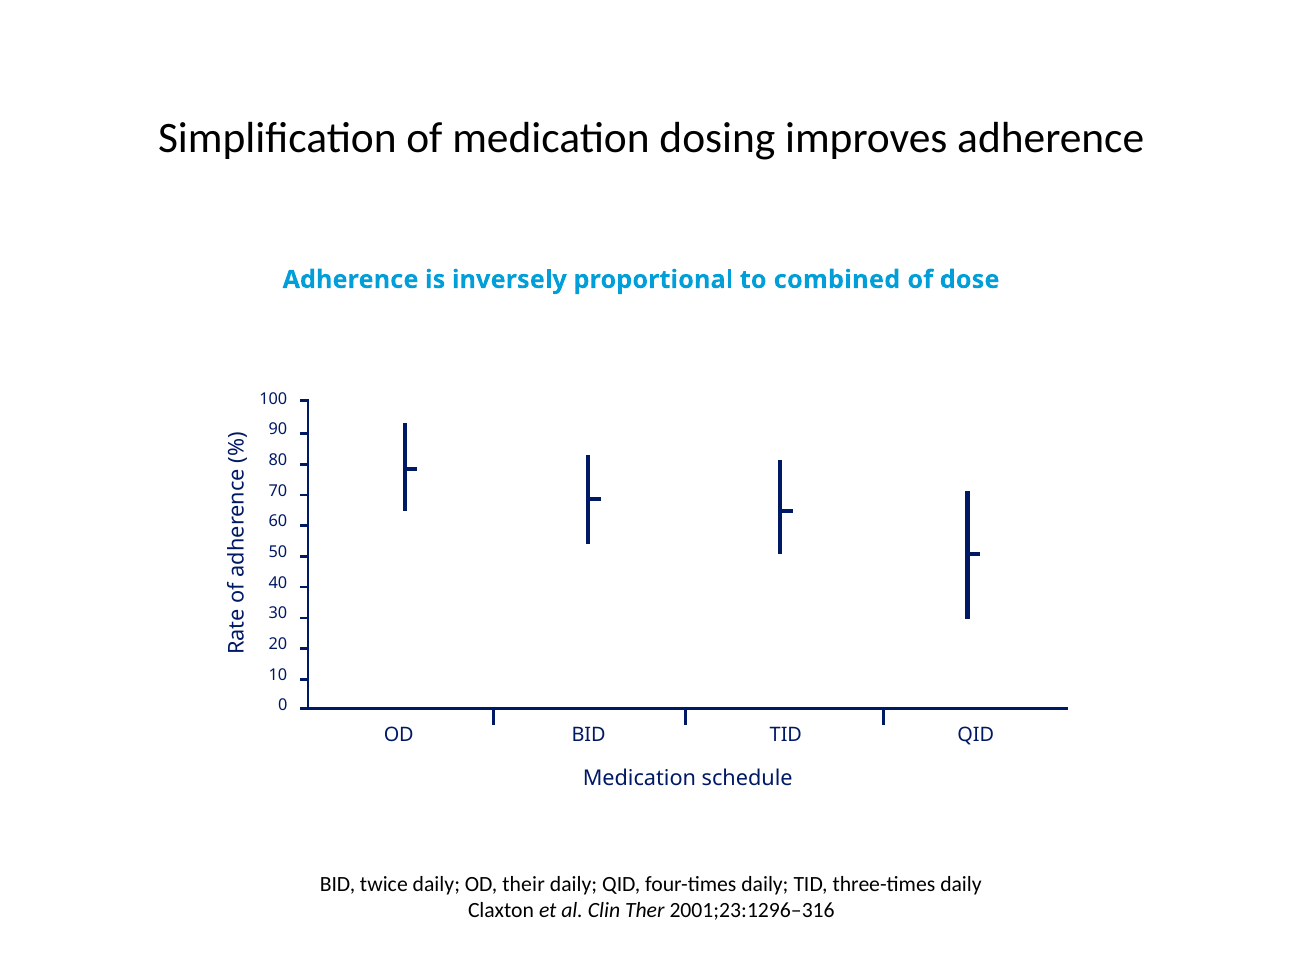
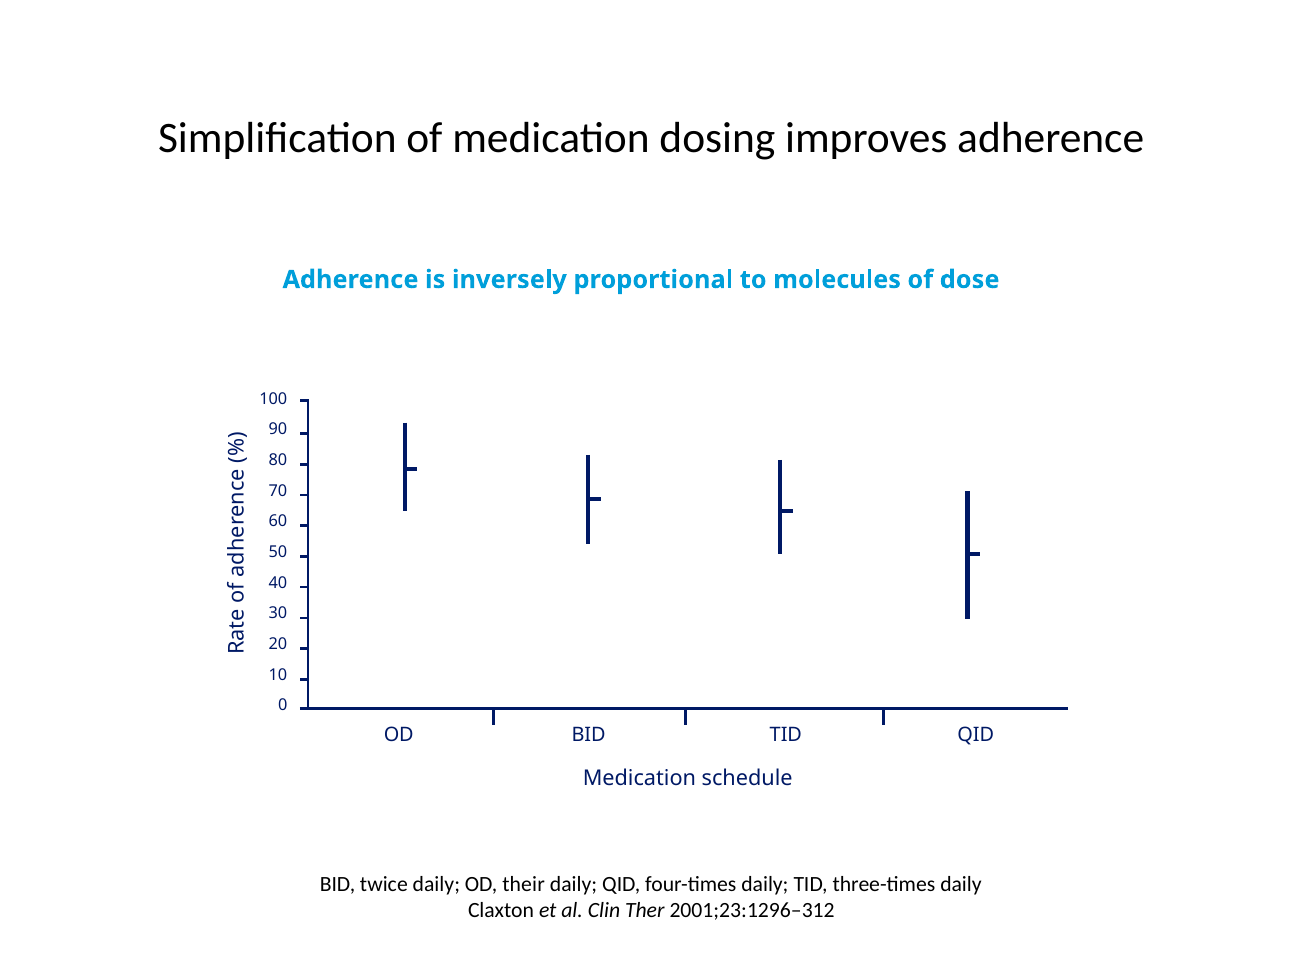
combined: combined -> molecules (837, 279)
2001;23:1296–316: 2001;23:1296–316 -> 2001;23:1296–312 (752, 910)
